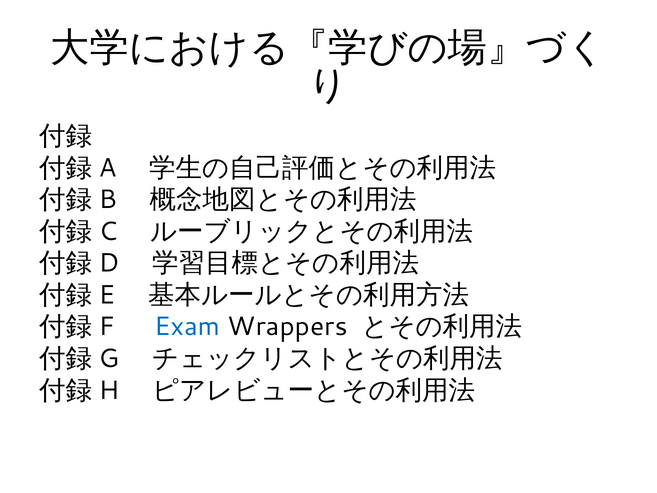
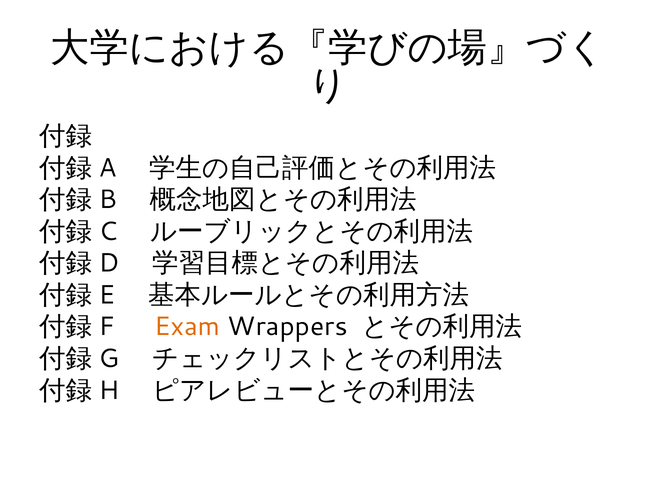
Exam colour: blue -> orange (187, 327)
